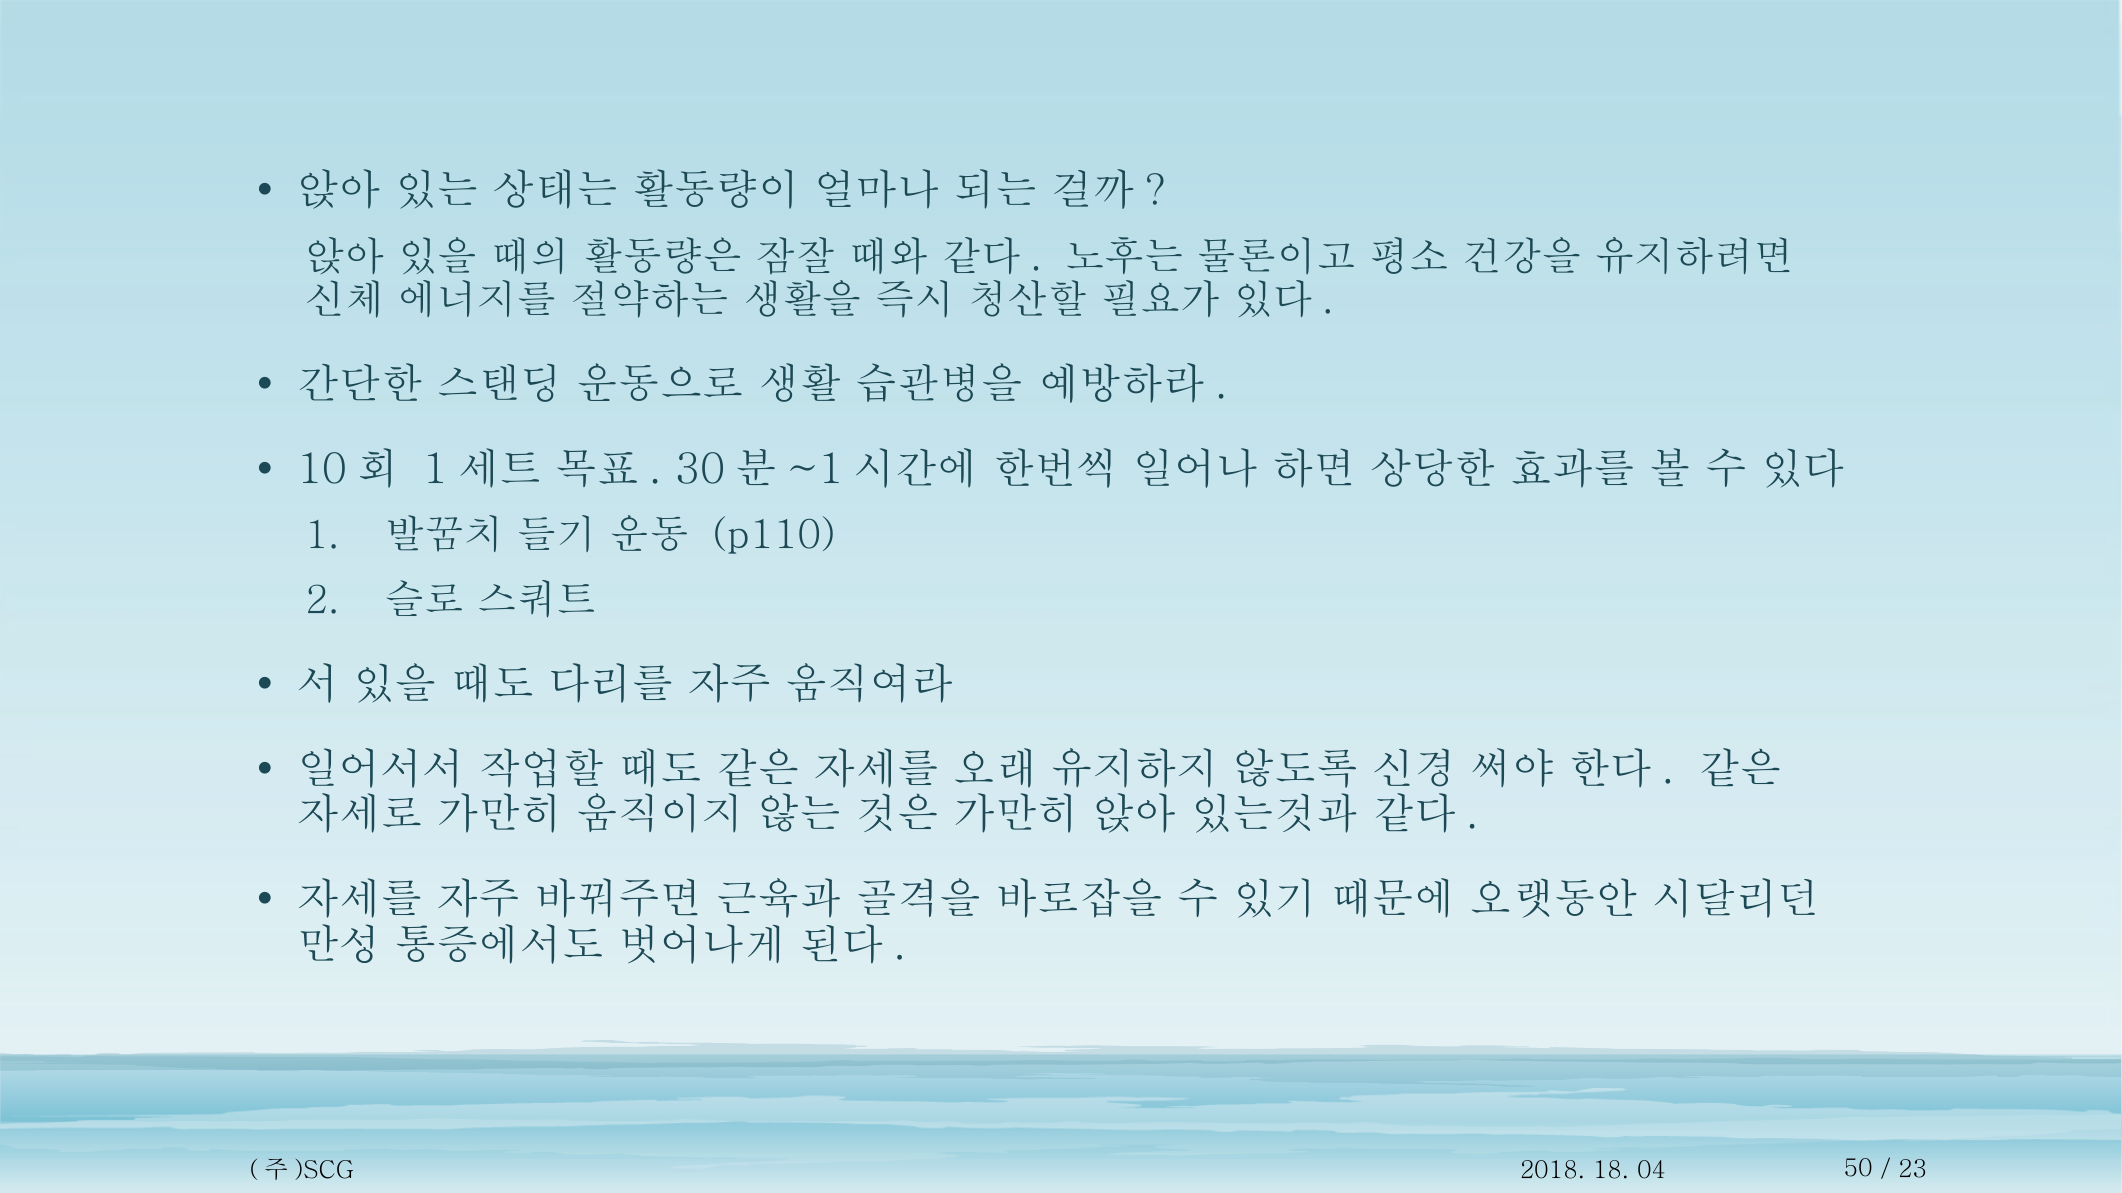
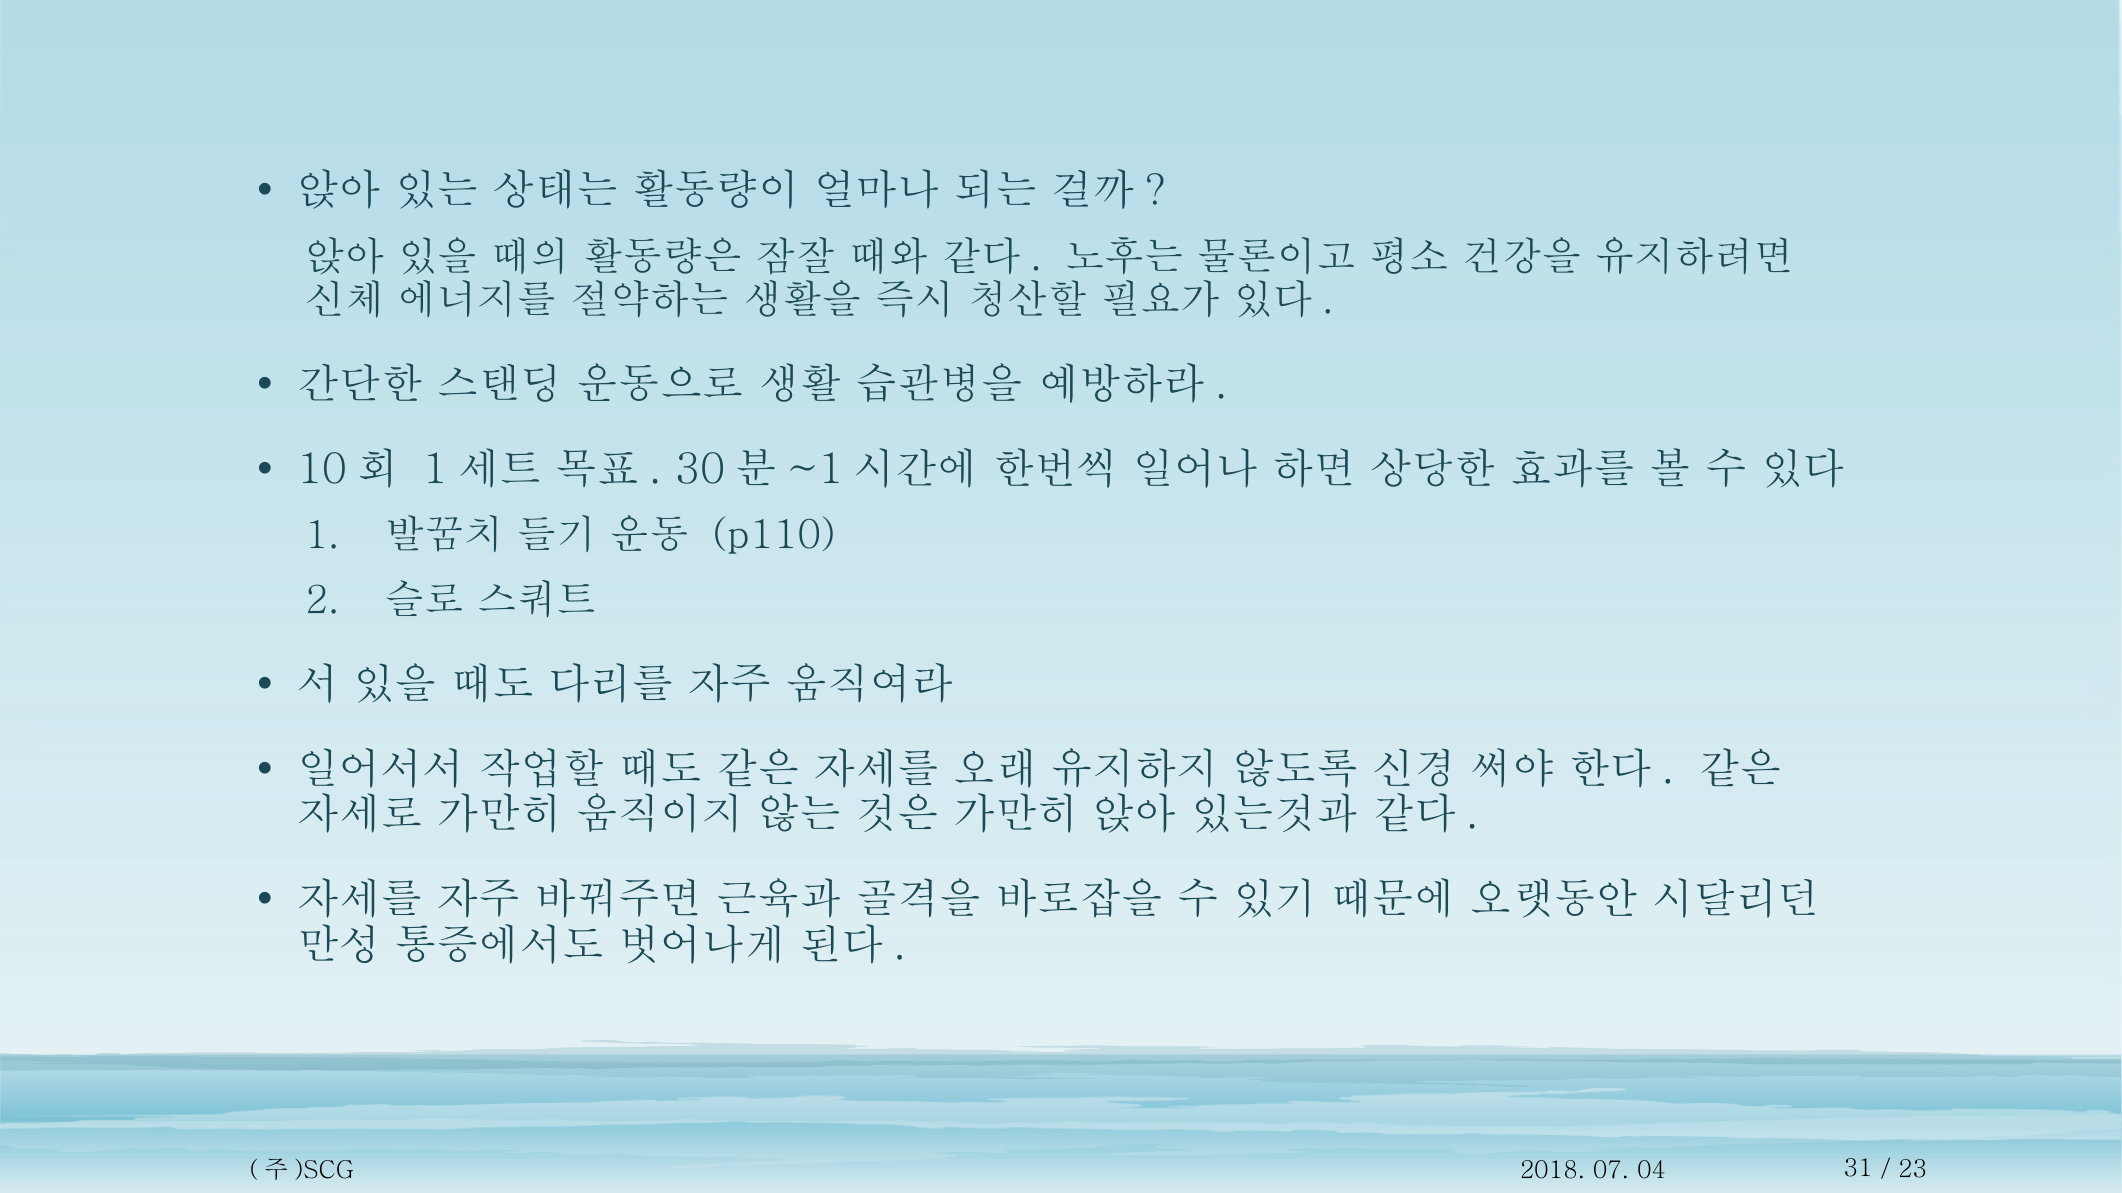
18: 18 -> 07 (1611, 1171)
50: 50 -> 31 (1858, 1169)
